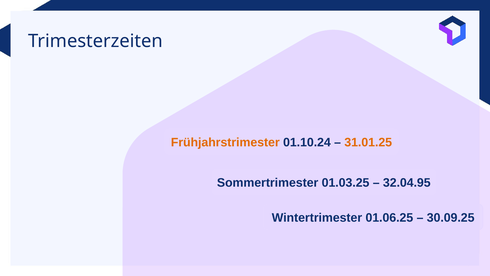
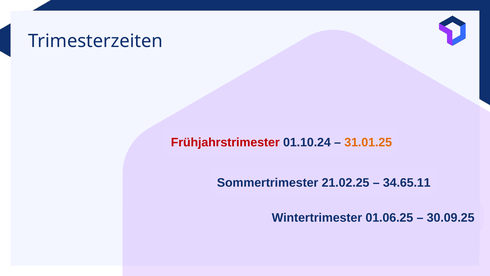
Frühjahrstrimester colour: orange -> red (225, 142)
01.03.25: 01.03.25 -> 21.02.25 (346, 183)
32.04.95: 32.04.95 -> 34.65.11 (407, 183)
